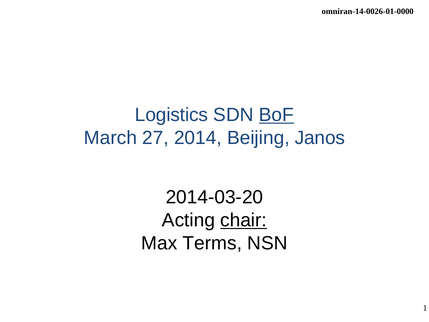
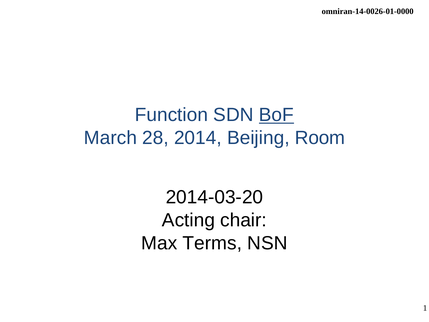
Logistics: Logistics -> Function (172, 115)
27: 27 -> 28 (155, 138)
Janos: Janos -> Room (320, 138)
chair underline: present -> none (244, 220)
